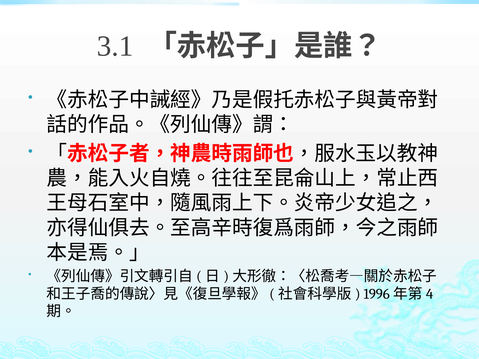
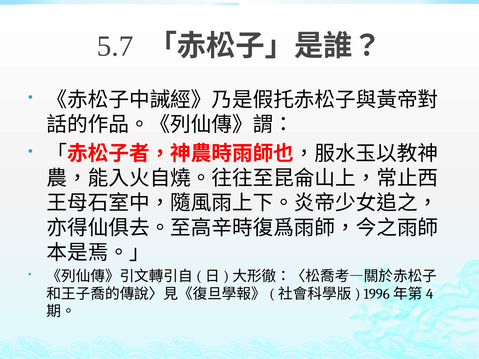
3.1: 3.1 -> 5.7 (115, 46)
